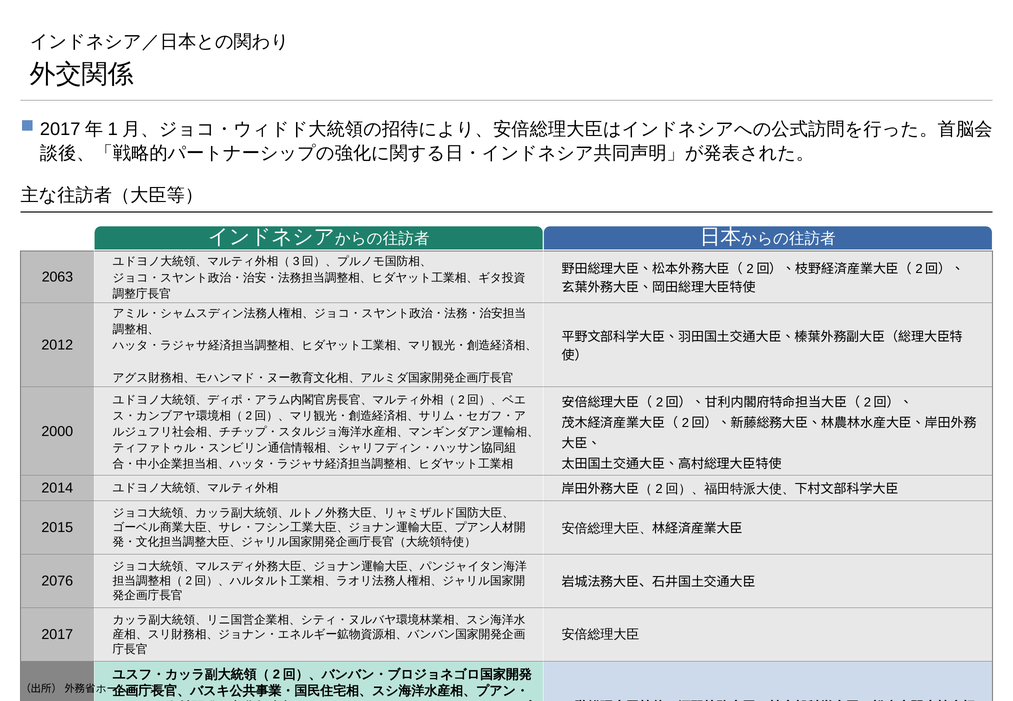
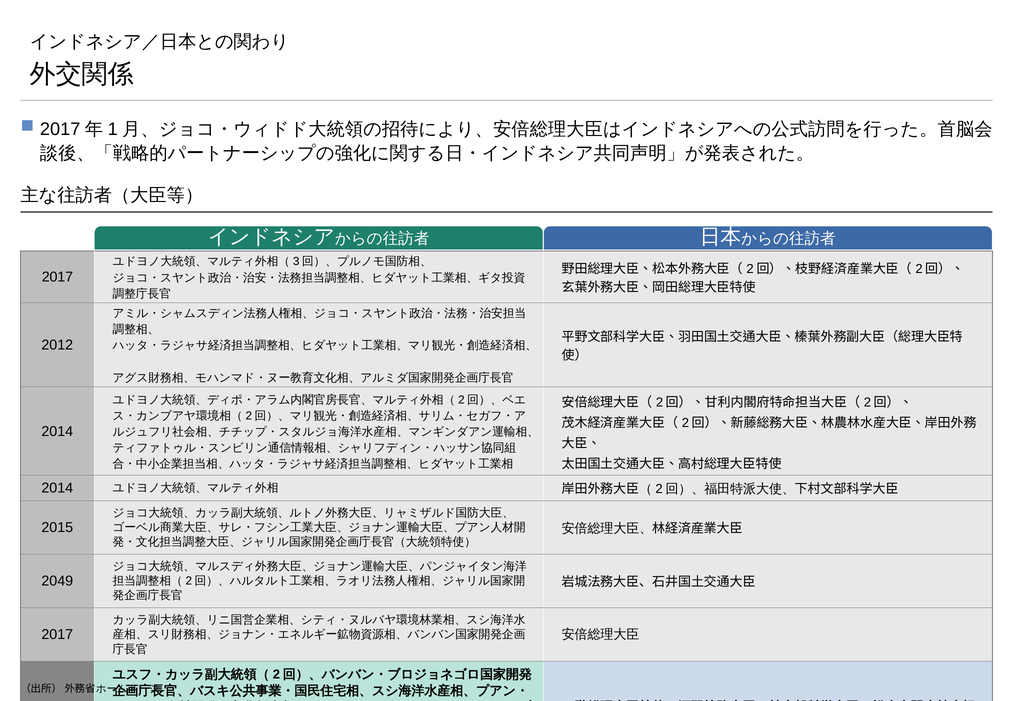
2063: 2063 -> 2017 (57, 277)
2000: 2000 -> 2014 (57, 431)
2076: 2076 -> 2049 (57, 581)
